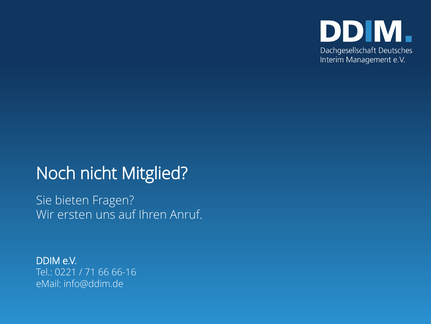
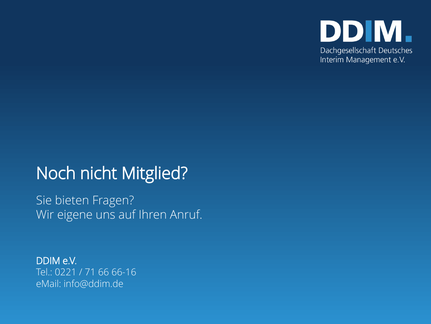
ersten: ersten -> eigene (75, 214)
